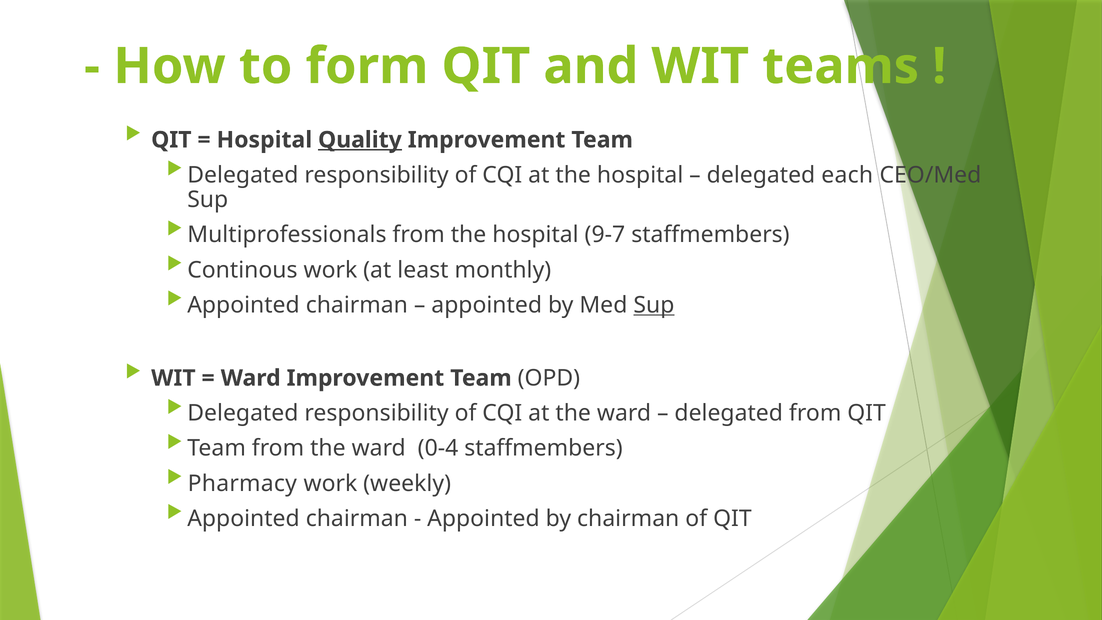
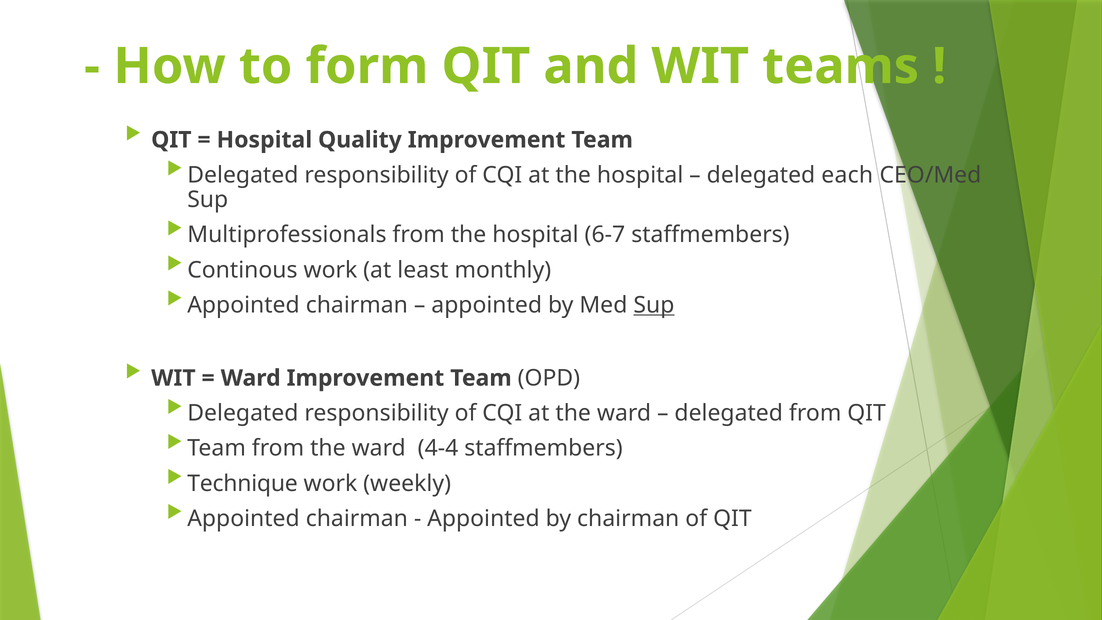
Quality underline: present -> none (360, 140)
9-7: 9-7 -> 6-7 (605, 235)
0-4: 0-4 -> 4-4 (438, 448)
Pharmacy: Pharmacy -> Technique (243, 483)
